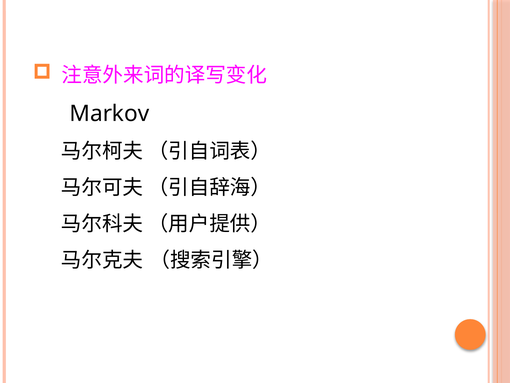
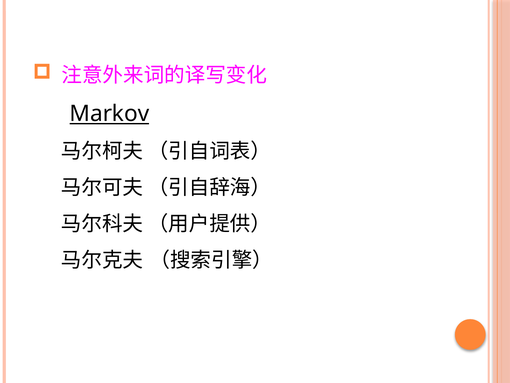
Markov underline: none -> present (109, 114)
